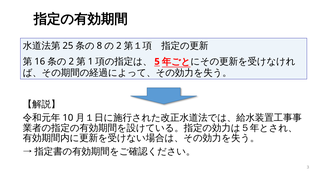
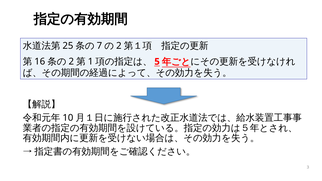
8: 8 -> 7 (99, 46)
